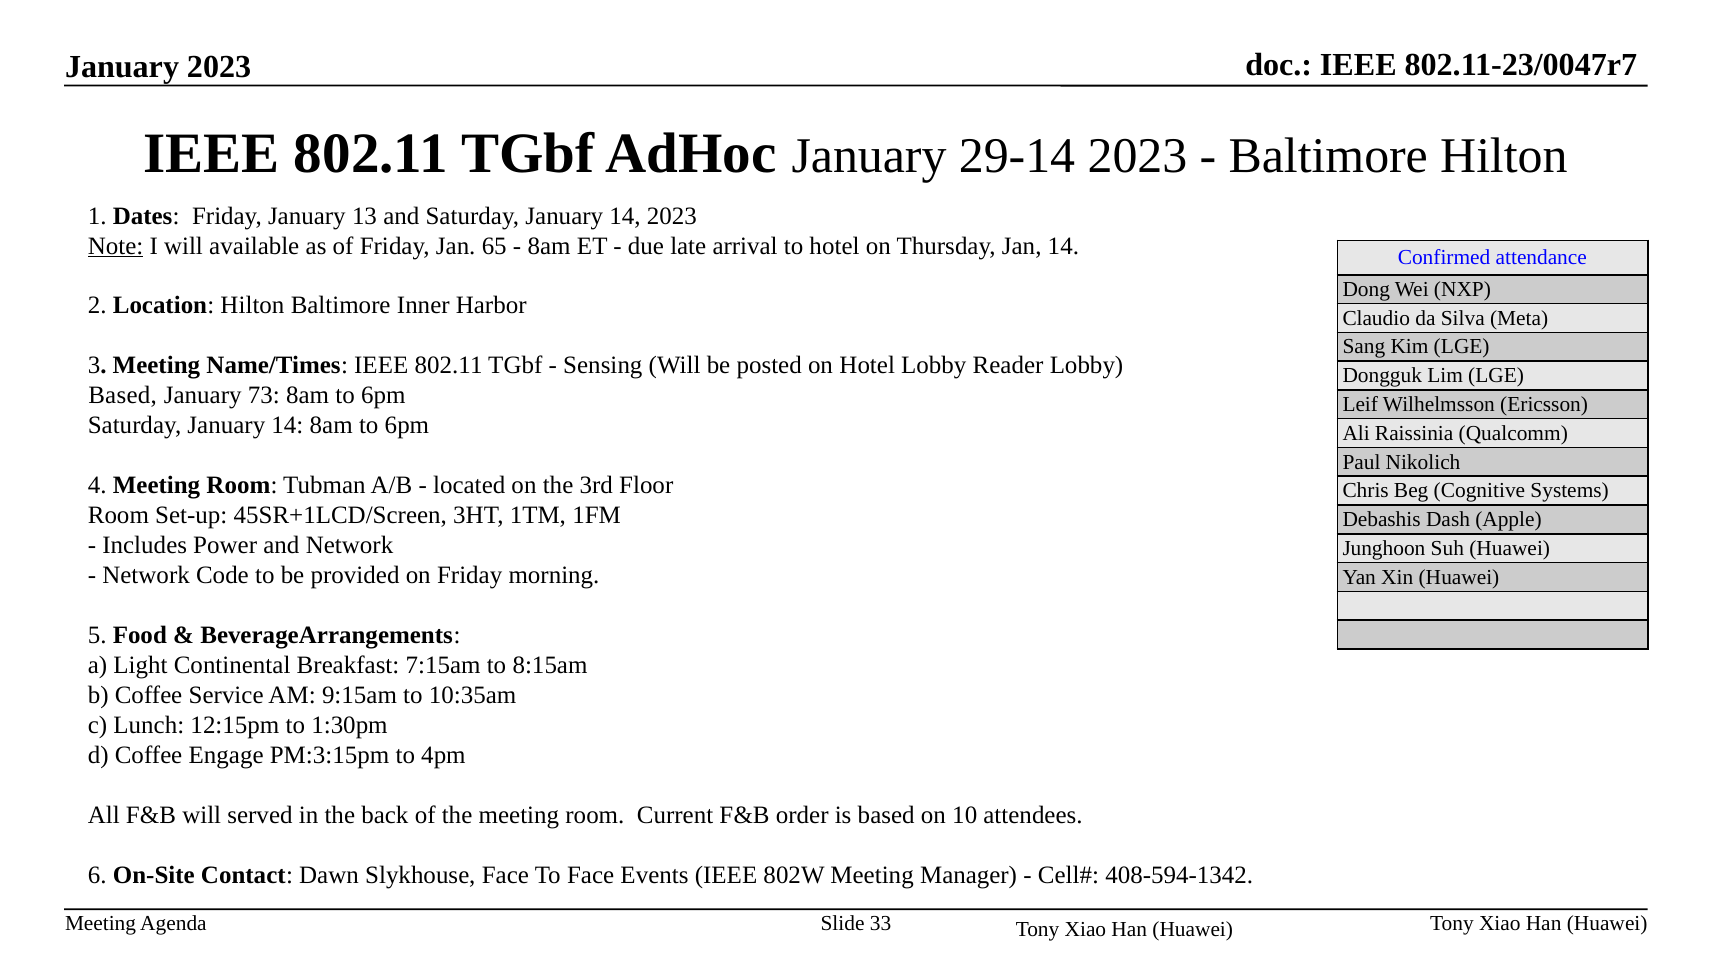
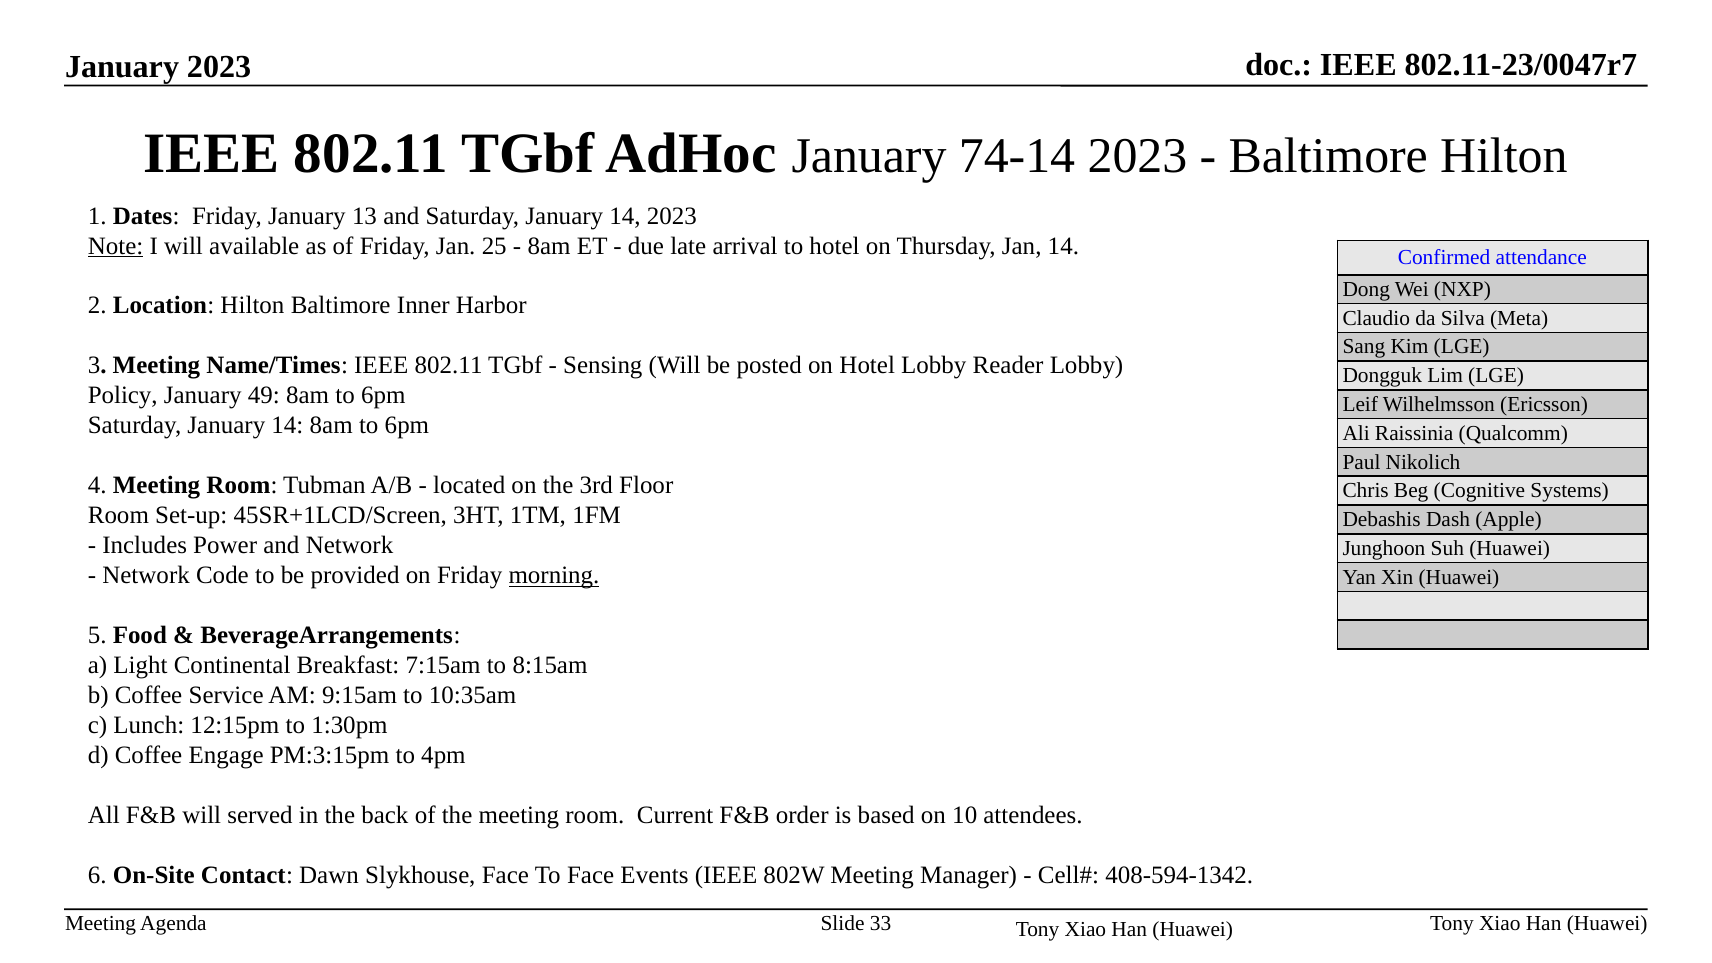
29-14: 29-14 -> 74-14 (1017, 156)
65: 65 -> 25 (494, 246)
Based: Based -> Policy (123, 396)
73: 73 -> 49 (264, 396)
morning underline: none -> present (554, 576)
